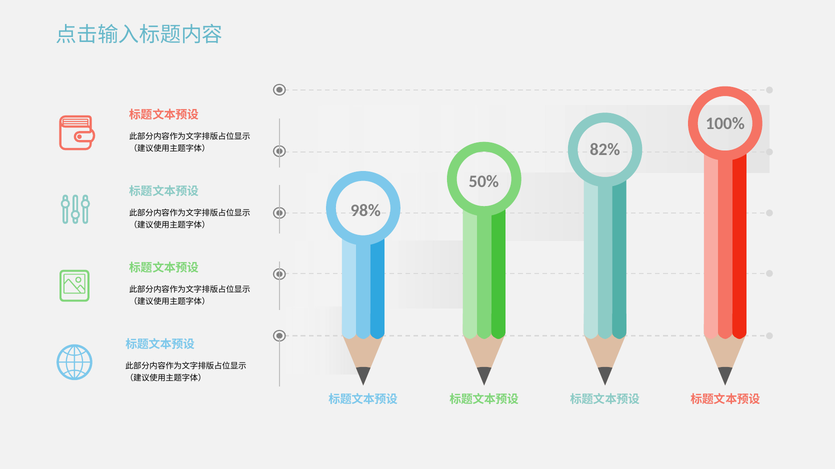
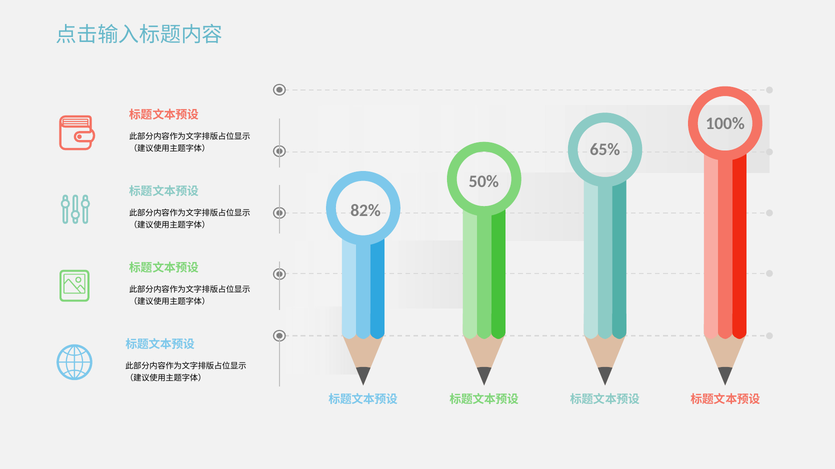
82%: 82% -> 65% (605, 150)
98%: 98% -> 82% (366, 211)
